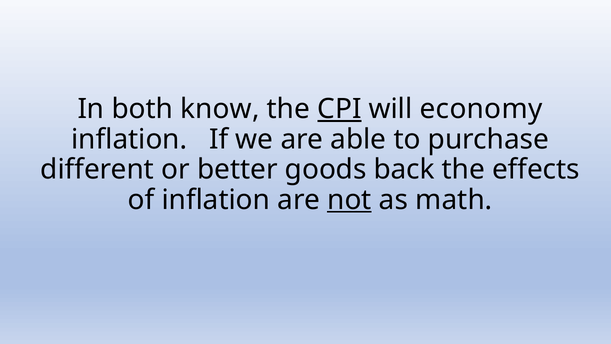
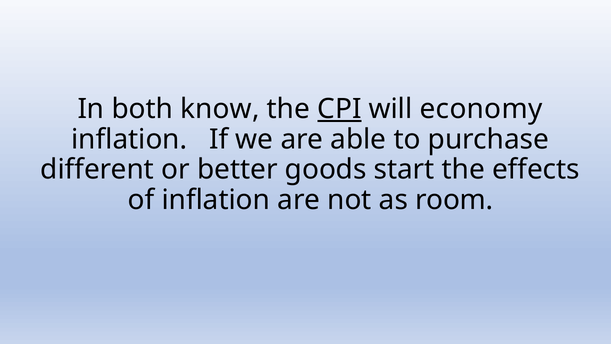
back: back -> start (404, 169)
not underline: present -> none (349, 200)
math: math -> room (454, 200)
